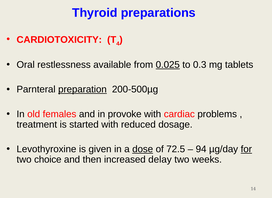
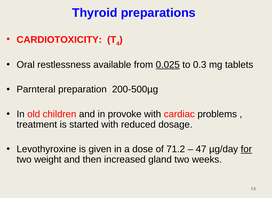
preparation underline: present -> none (82, 89)
females: females -> children (60, 114)
dose underline: present -> none (143, 149)
72.5: 72.5 -> 71.2 (176, 149)
94: 94 -> 47 (201, 149)
choice: choice -> weight (48, 159)
delay: delay -> gland (160, 159)
